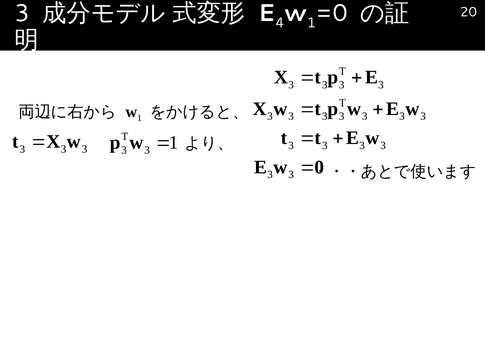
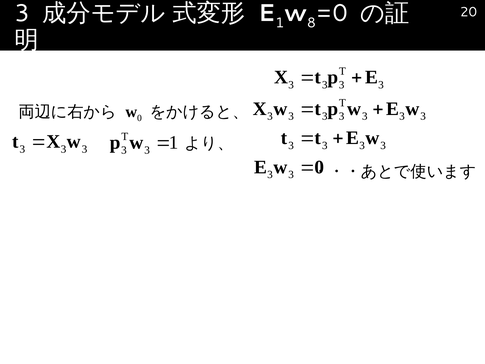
4: 4 -> 1 (280, 23)
1: 1 -> 8 (311, 23)
1: 1 -> 0 (139, 118)
